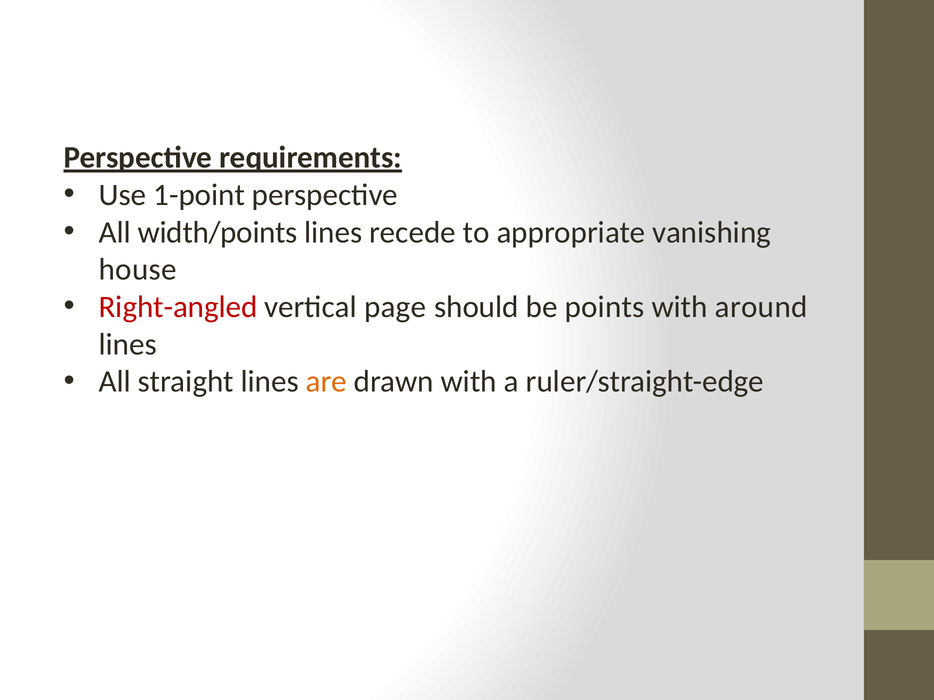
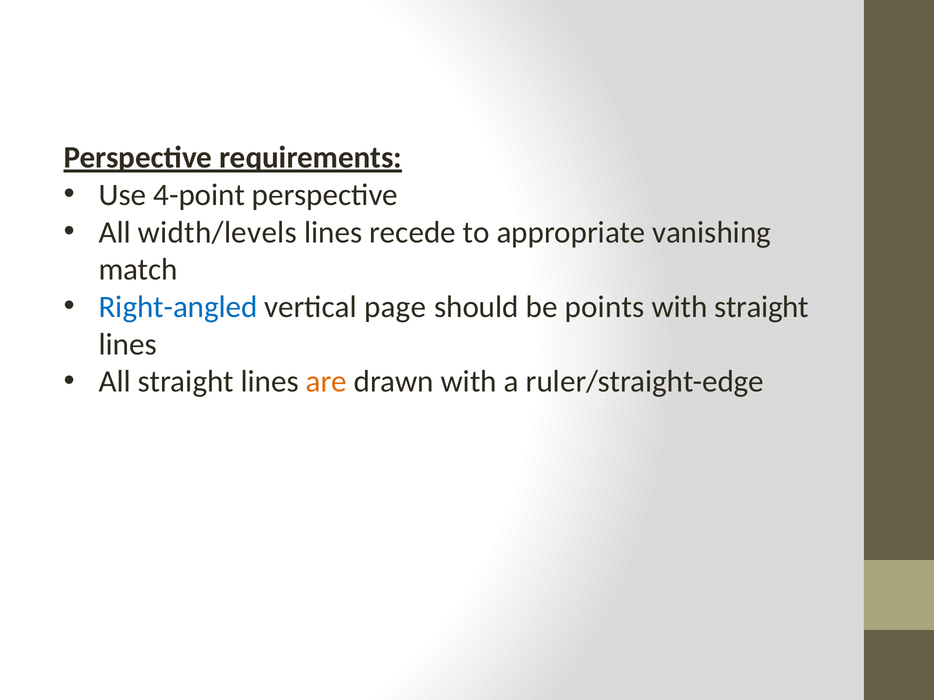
1-point: 1-point -> 4-point (199, 195)
width/points: width/points -> width/levels (217, 232)
house: house -> match (138, 270)
Right-angled colour: red -> blue (178, 307)
with around: around -> straight (762, 307)
